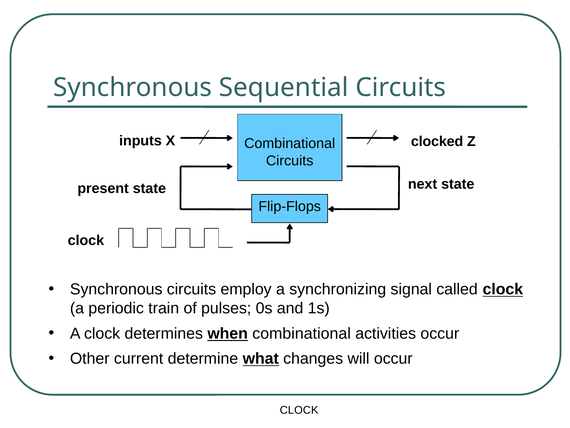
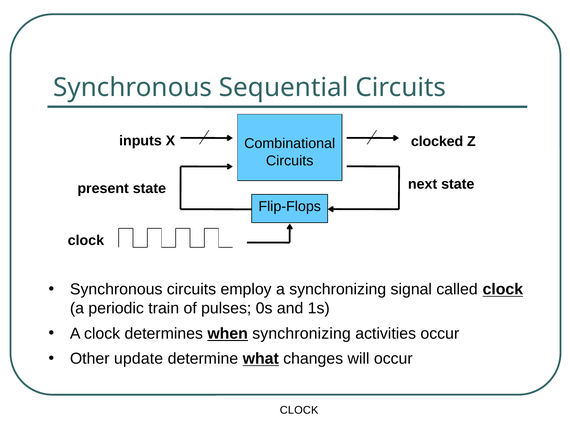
when combinational: combinational -> synchronizing (302, 333)
current: current -> update (139, 358)
